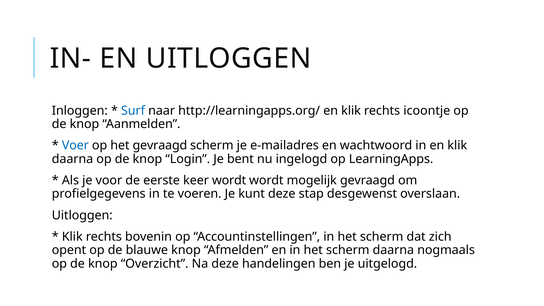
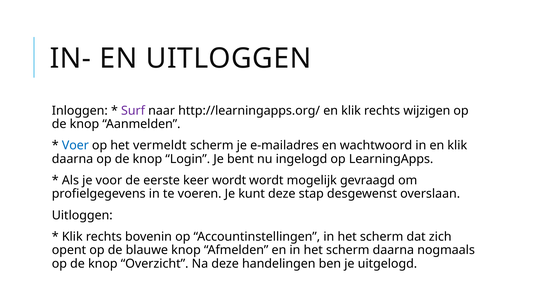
Surf colour: blue -> purple (133, 111)
icoontje: icoontje -> wijzigen (427, 111)
het gevraagd: gevraagd -> vermeldt (160, 146)
